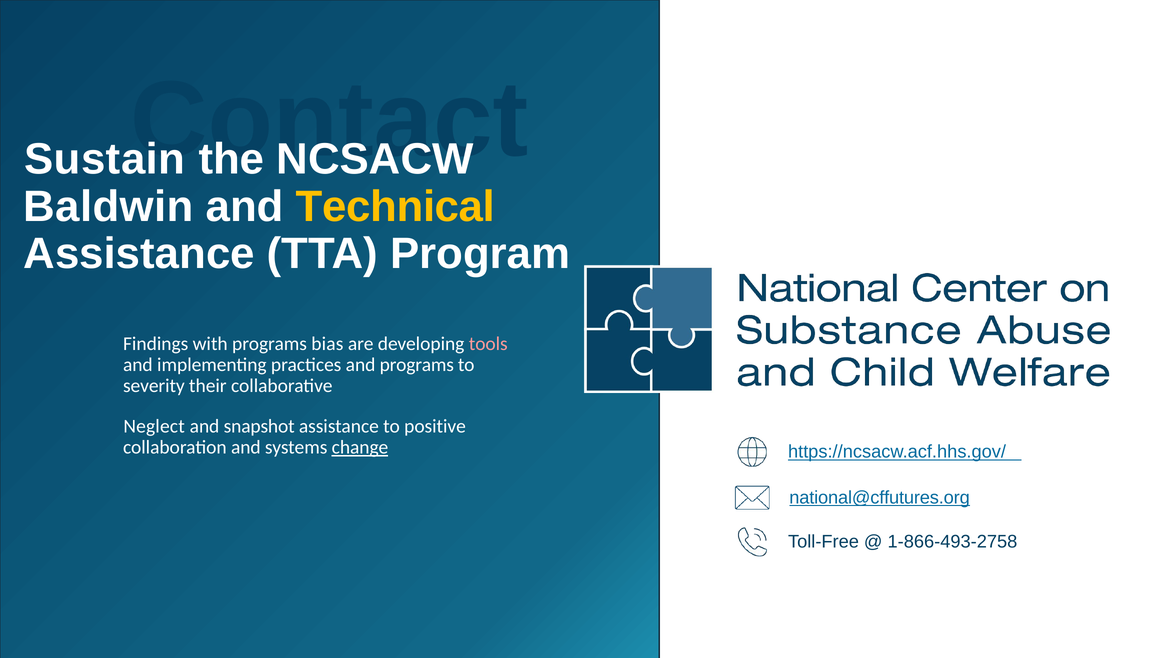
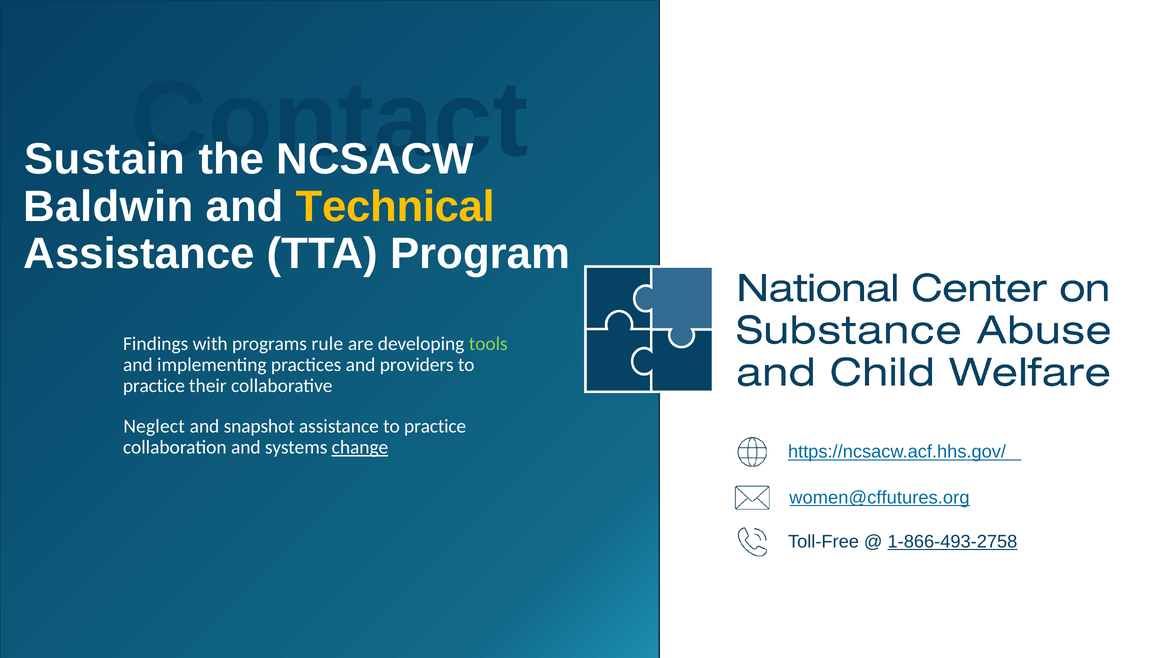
bias: bias -> rule (327, 344)
tools colour: pink -> light green (488, 344)
and programs: programs -> providers (417, 365)
severity: severity -> practice (154, 386)
assistance to positive: positive -> practice (435, 426)
national@cffutures.org: national@cffutures.org -> women@cffutures.org (879, 497)
1-866-493-2758 underline: none -> present (952, 541)
